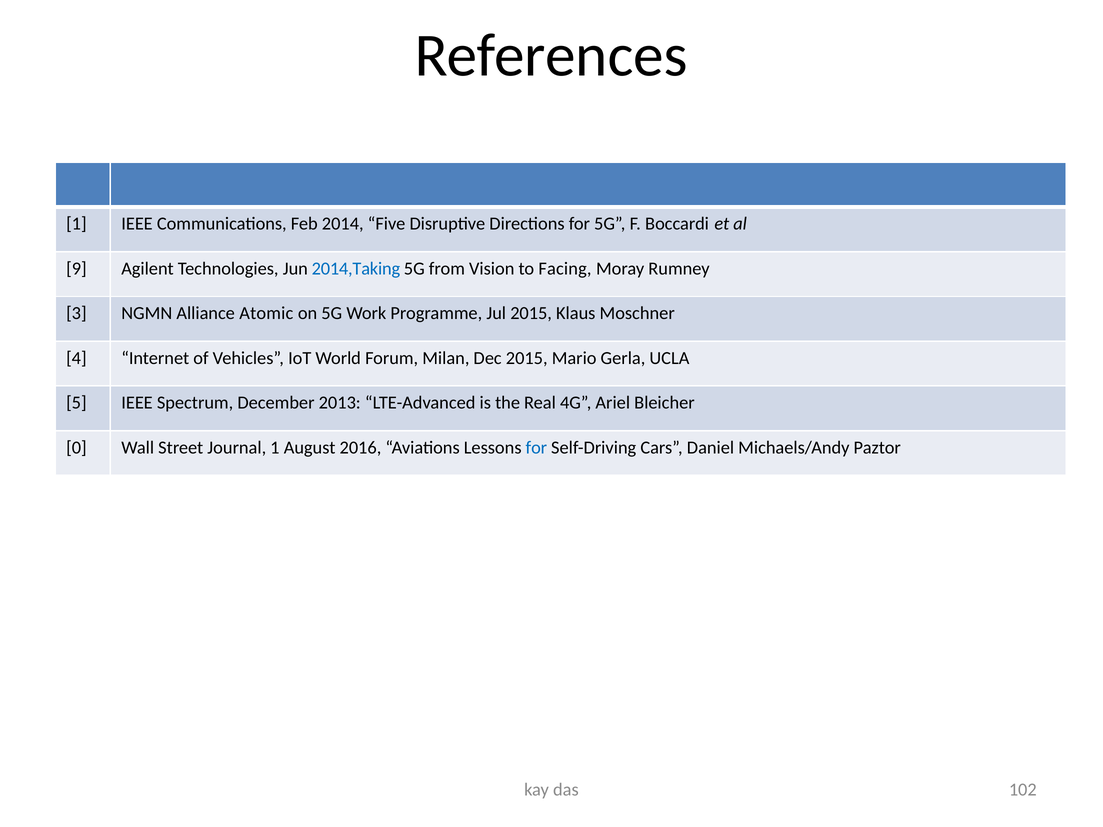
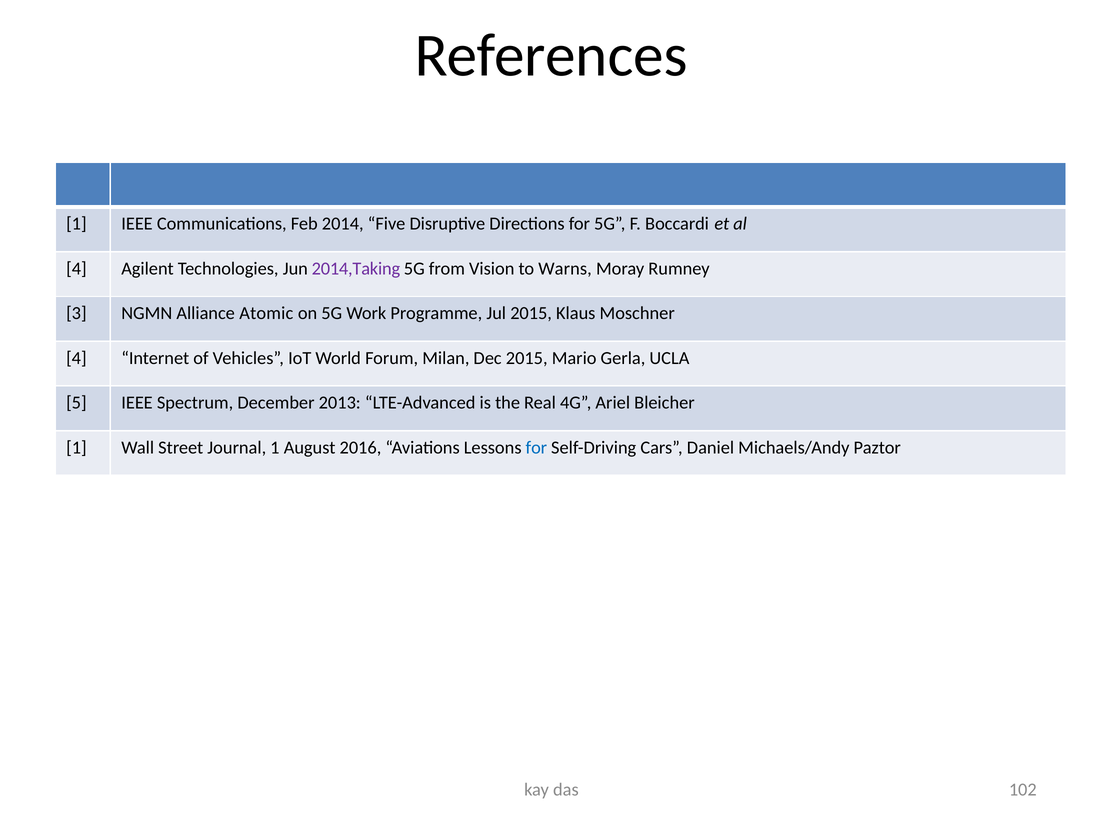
9: 9 -> 4 (76, 269)
2014,Taking colour: blue -> purple (356, 269)
Facing: Facing -> Warns (565, 269)
0: 0 -> 1 (76, 448)
